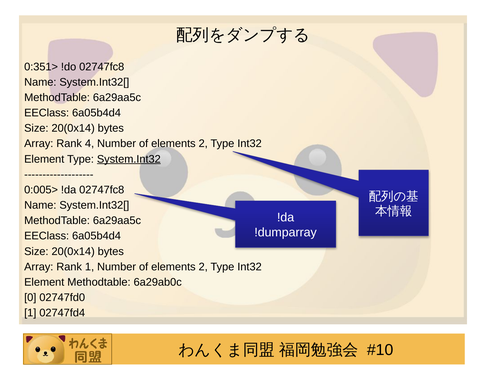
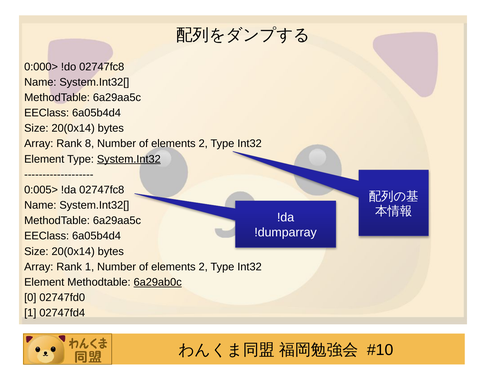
0:351>: 0:351> -> 0:000> (41, 67)
4: 4 -> 8 (90, 144)
6a29ab0c underline: none -> present (158, 282)
